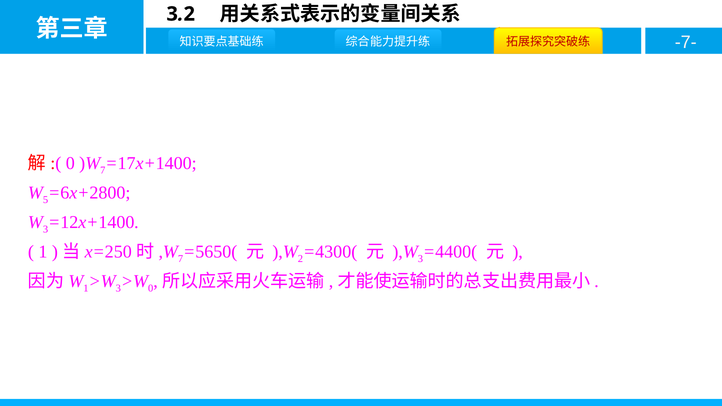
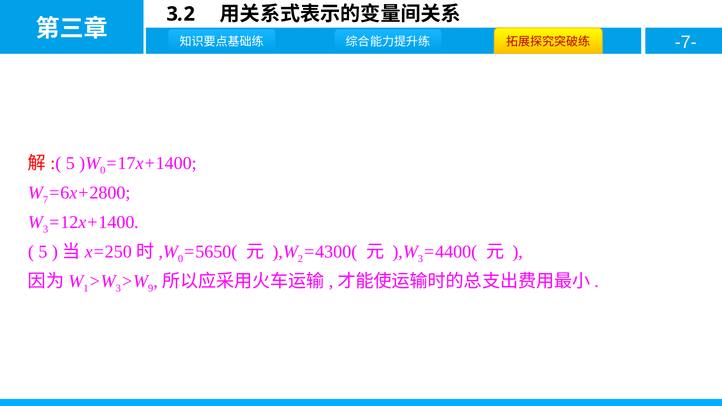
0: 0 -> 5 (70, 163)
7: 7 -> 0 (103, 170)
5: 5 -> 7 (46, 200)
1: 1 -> 5 (43, 252)
7: 7 -> 0 (181, 259)
0: 0 -> 9 (151, 288)
